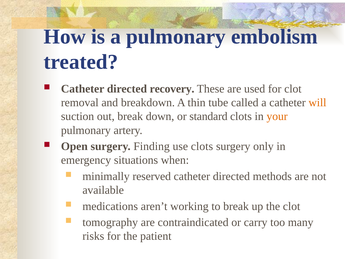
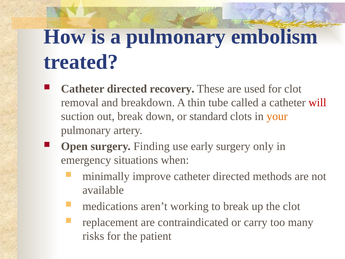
will colour: orange -> red (317, 103)
use clots: clots -> early (202, 146)
reserved: reserved -> improve (152, 176)
tomography: tomography -> replacement (110, 222)
